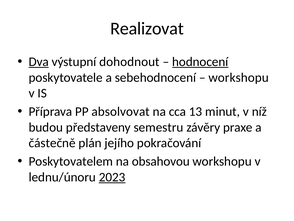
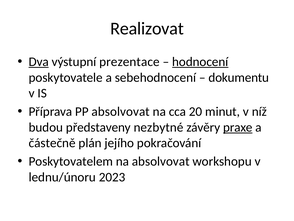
dohodnout: dohodnout -> prezentace (129, 62)
workshopu: workshopu -> dokumentu (239, 77)
13: 13 -> 20 (196, 111)
semestru: semestru -> nezbytné (158, 127)
praxe underline: none -> present (238, 127)
na obsahovou: obsahovou -> absolvovat (161, 161)
2023 underline: present -> none (112, 177)
